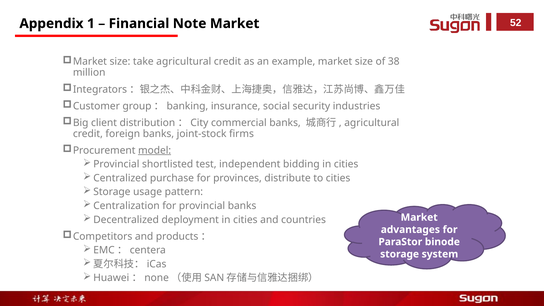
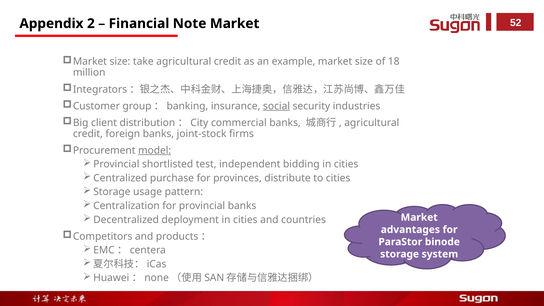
1: 1 -> 2 (91, 24)
38: 38 -> 18 (394, 62)
social underline: none -> present (277, 106)
